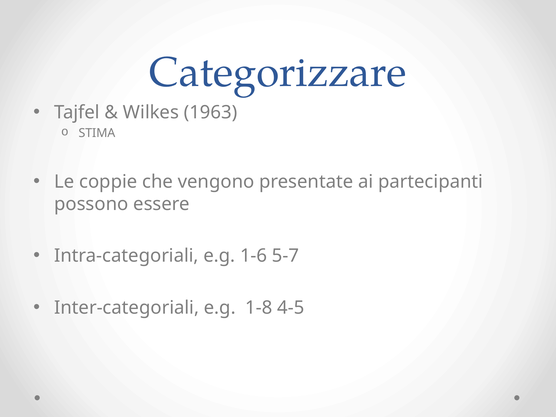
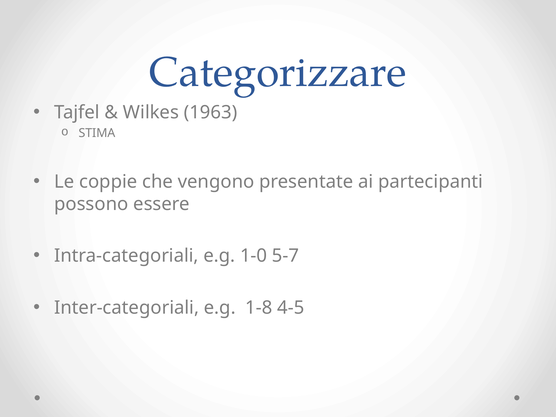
1-6: 1-6 -> 1-0 (254, 256)
